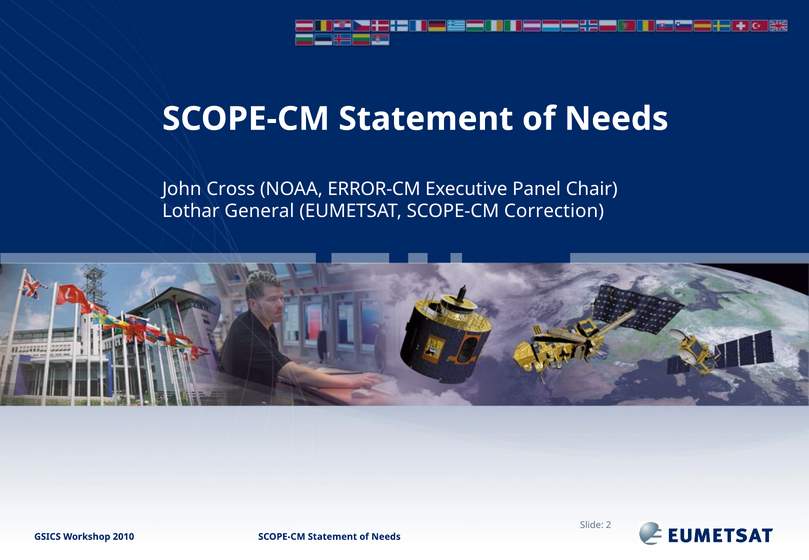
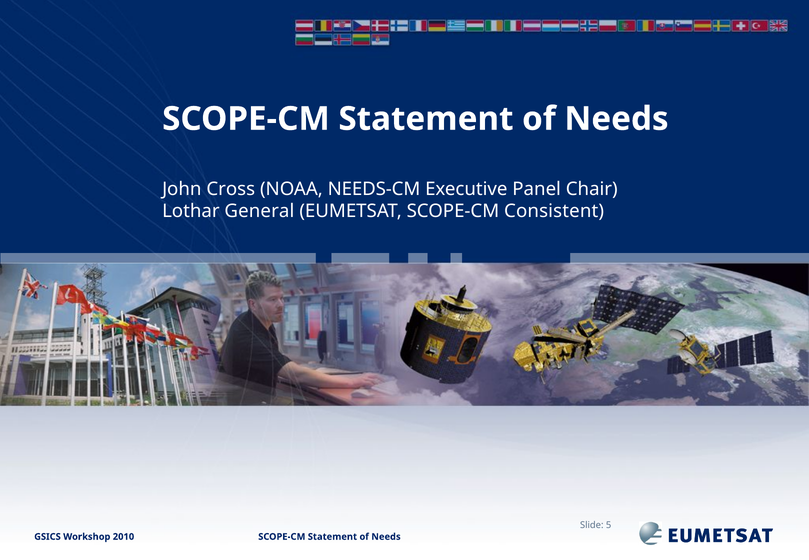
ERROR-CM: ERROR-CM -> NEEDS-CM (374, 189)
Correction: Correction -> Consistent (554, 211)
2: 2 -> 5 (609, 525)
